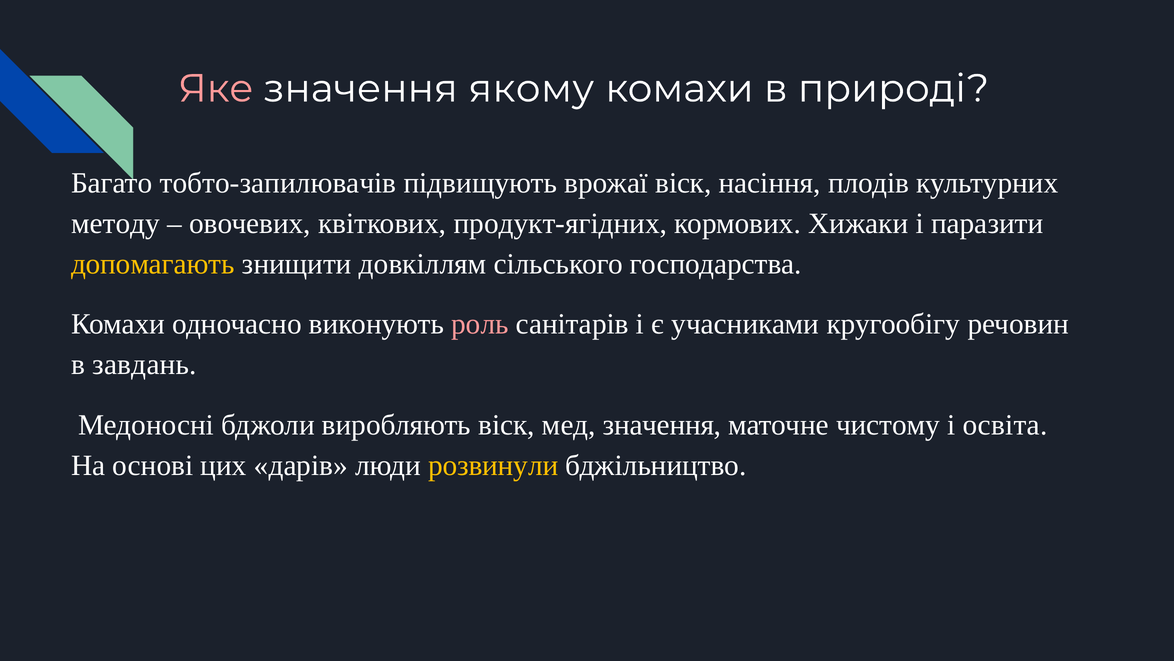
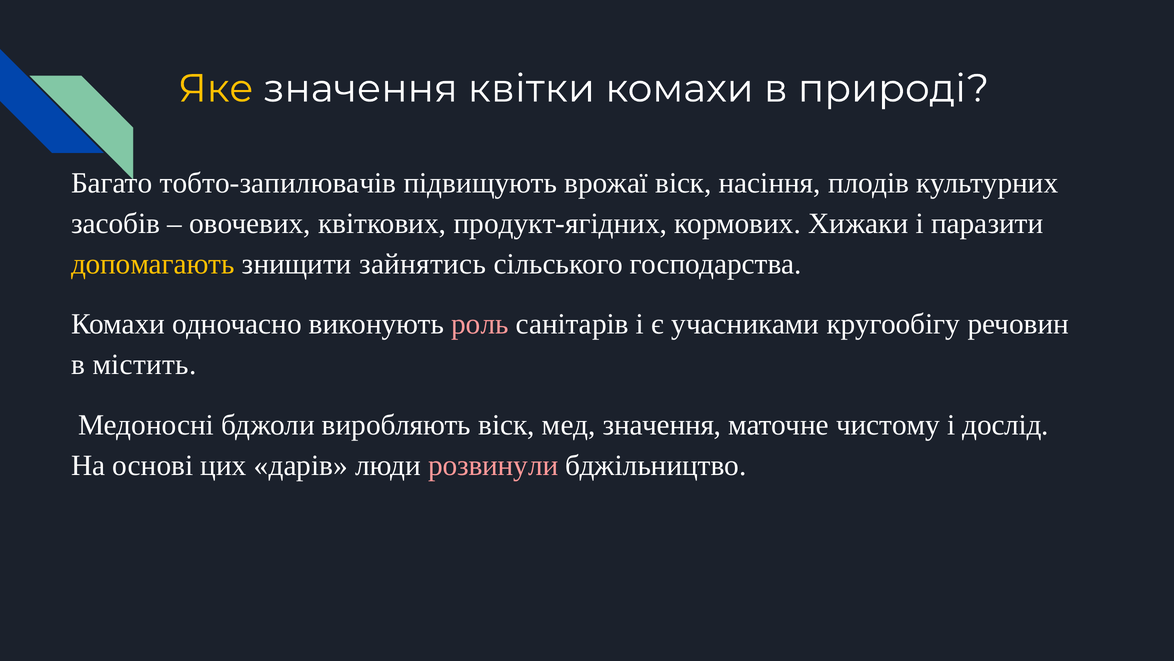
Яке colour: pink -> yellow (216, 89)
якому: якому -> квітки (531, 89)
методу: методу -> засобів (116, 223)
довкіллям: довкіллям -> зайнятись (423, 264)
завдань: завдань -> містить (144, 364)
освіта: освіта -> дослід (1005, 425)
розвинули colour: yellow -> pink (493, 465)
